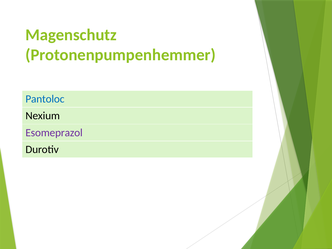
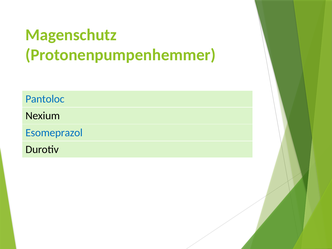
Esomeprazol colour: purple -> blue (54, 133)
